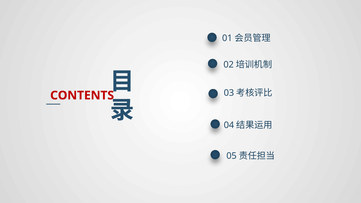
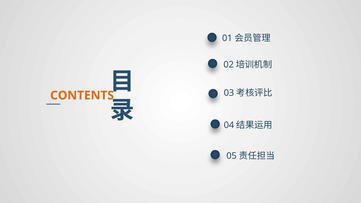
CONTENTS colour: red -> orange (82, 95)
